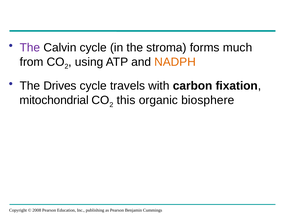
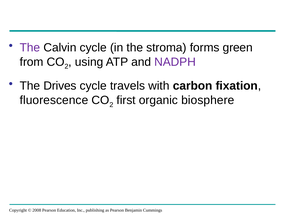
much: much -> green (238, 48)
NADPH colour: orange -> purple (175, 62)
mitochondrial: mitochondrial -> fluorescence (54, 100)
this: this -> first (126, 100)
